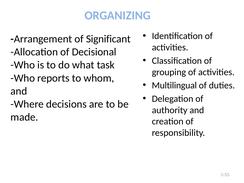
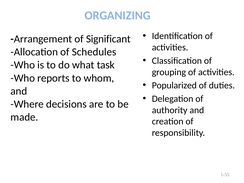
Decisional: Decisional -> Schedules (94, 52)
Multilingual: Multilingual -> Popularized (174, 85)
